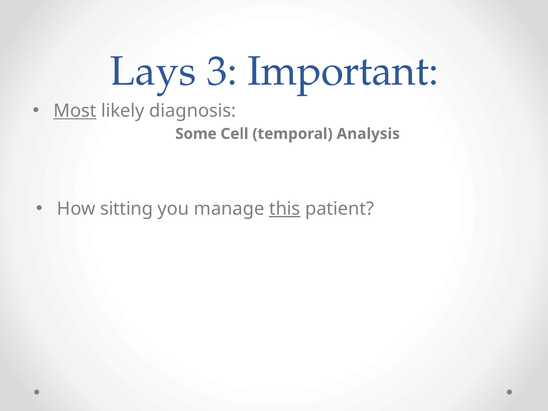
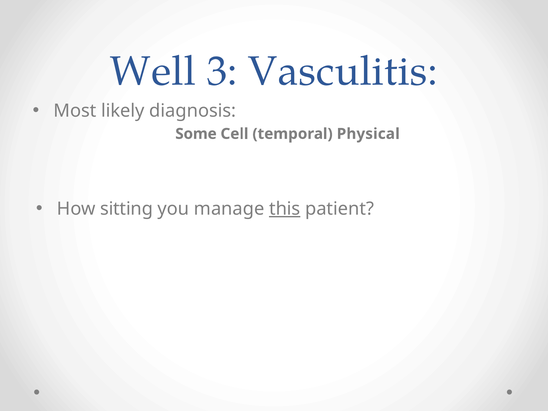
Lays: Lays -> Well (153, 71)
Important: Important -> Vasculitis (343, 71)
Most underline: present -> none (75, 111)
Analysis: Analysis -> Physical (368, 134)
